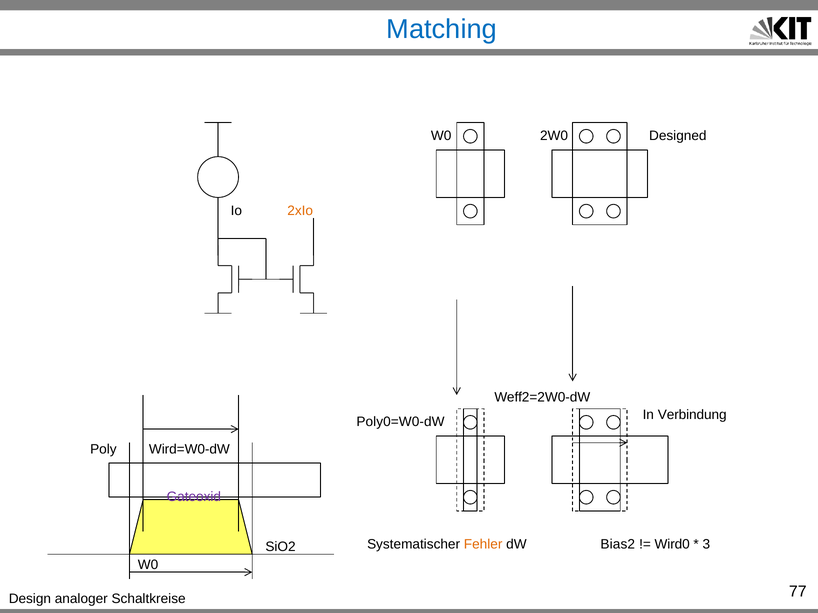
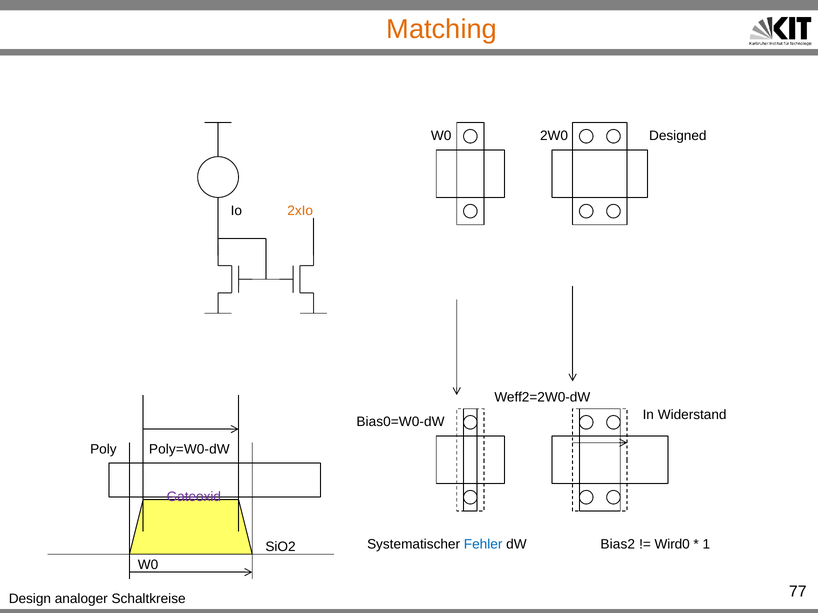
Matching colour: blue -> orange (442, 29)
Verbindung: Verbindung -> Widerstand (692, 415)
Poly0=W0-dW: Poly0=W0-dW -> Bias0=W0-dW (400, 422)
Wird=W0-dW: Wird=W0-dW -> Poly=W0-dW (189, 449)
Fehler colour: orange -> blue (483, 545)
3: 3 -> 1 (706, 545)
